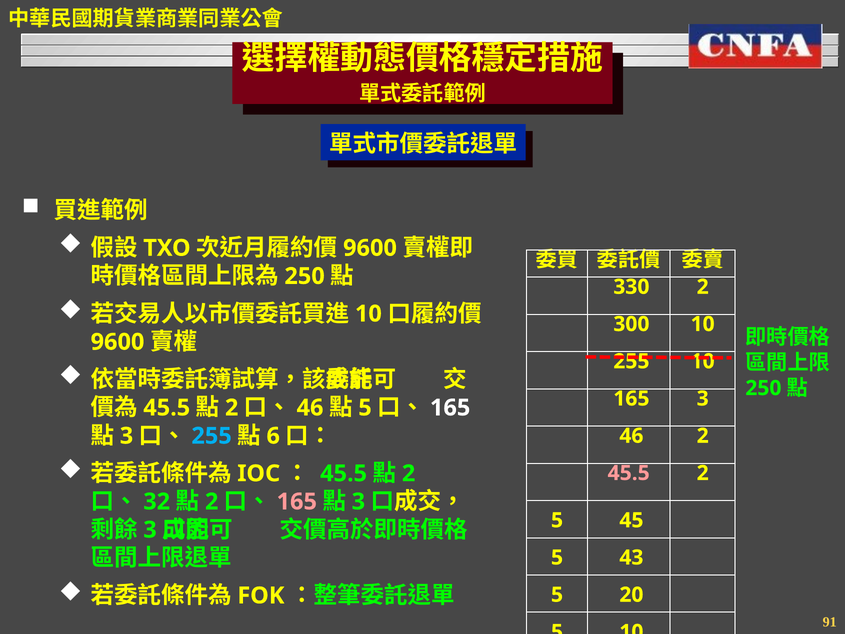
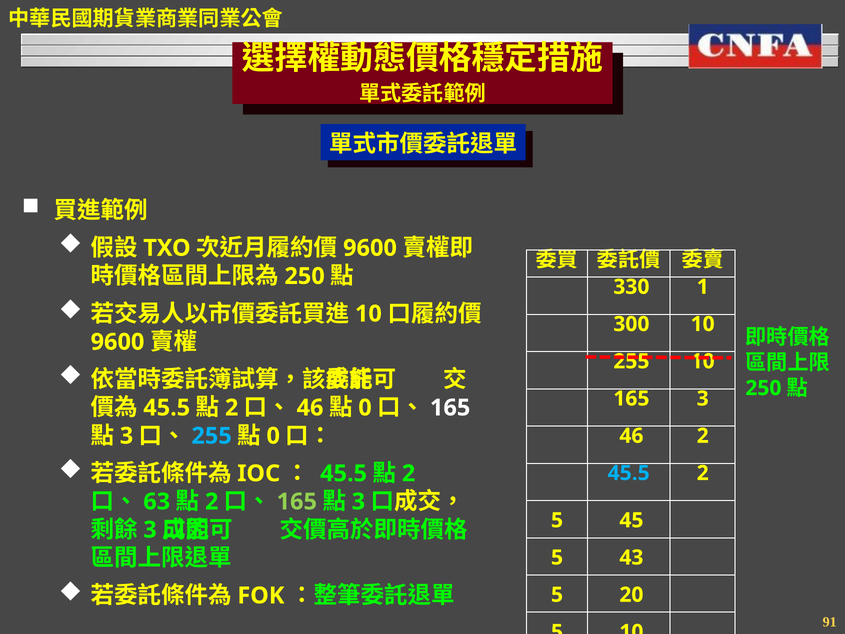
330 2: 2 -> 1 (703, 287)
5: 5 -> 0 (365, 408)
6: 6 -> 0 (273, 436)
45.5 colour: pink -> light blue (629, 473)
32: 32 -> 63 (157, 501)
165 colour: pink -> light green (297, 501)
